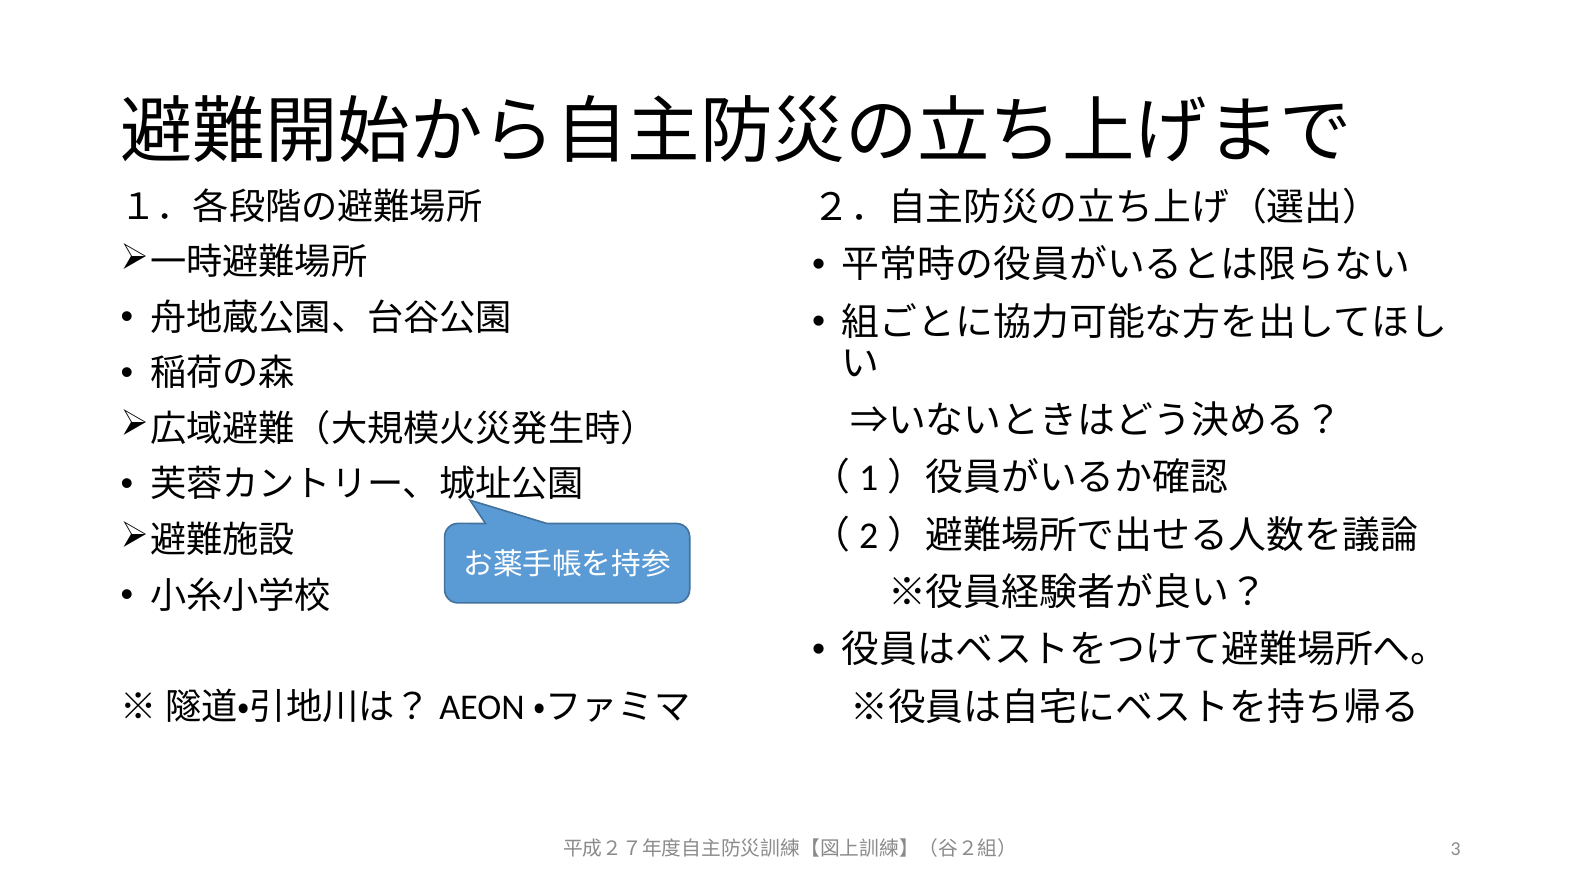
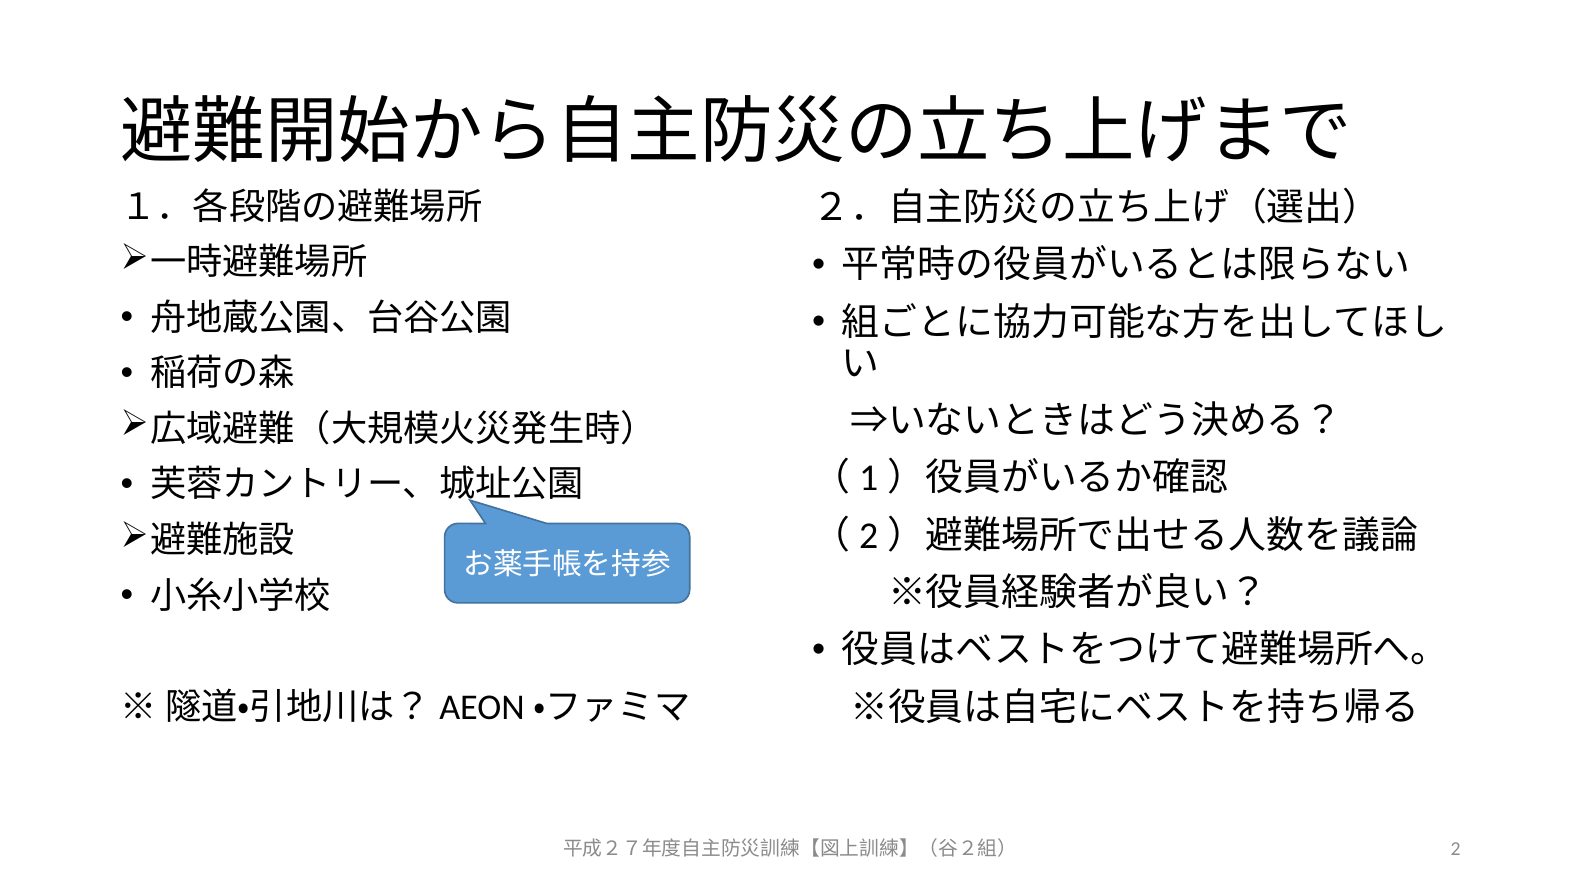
3: 3 -> 2 (1456, 849)
